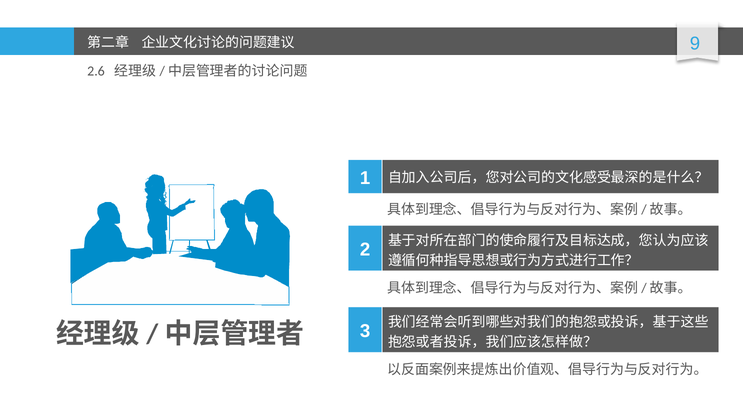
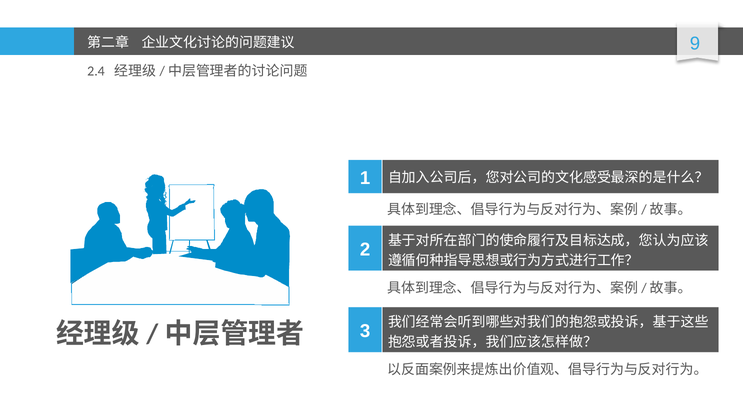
2.6: 2.6 -> 2.4 (96, 71)
